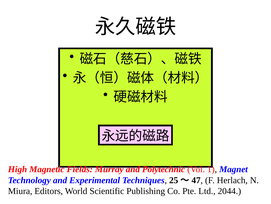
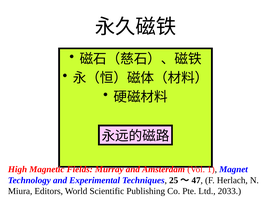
Polytechnic: Polytechnic -> Amsterdam (164, 169)
2044: 2044 -> 2033 (229, 190)
